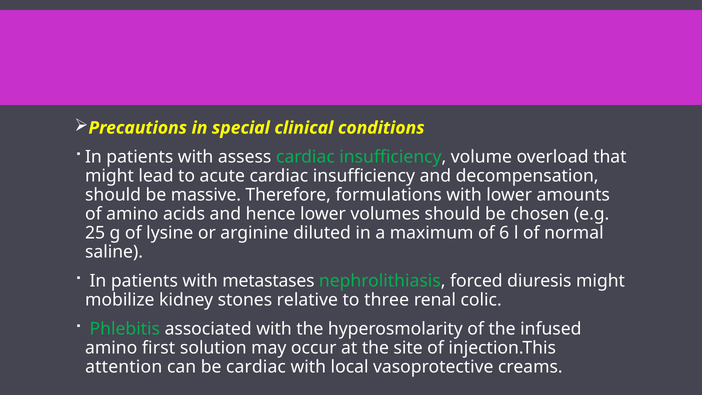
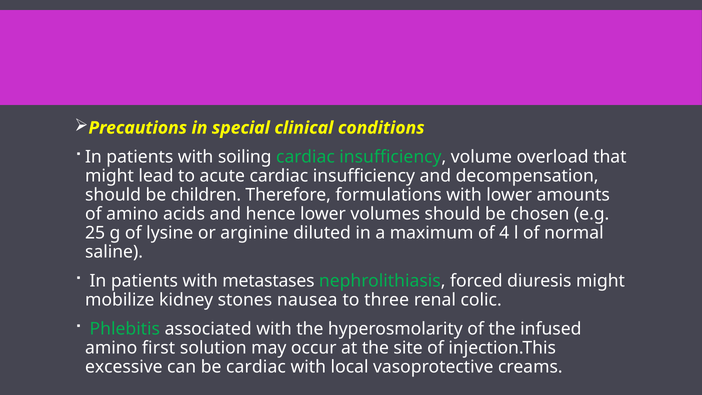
assess: assess -> soiling (245, 157)
massive: massive -> children (206, 195)
6: 6 -> 4 (504, 233)
relative: relative -> nausea (307, 300)
attention: attention -> excessive (124, 367)
